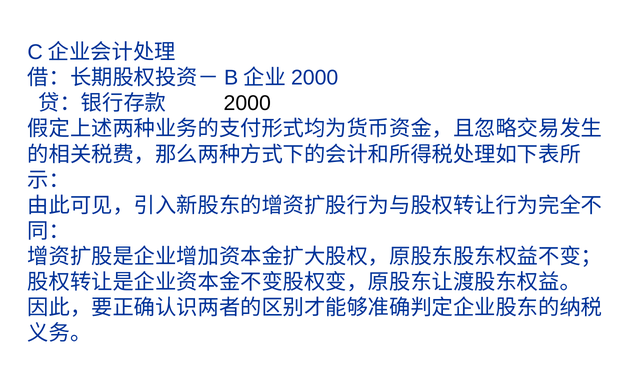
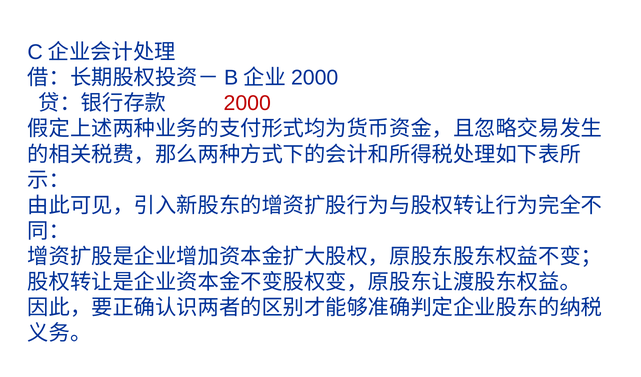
2000 colour: black -> red (247, 103)
